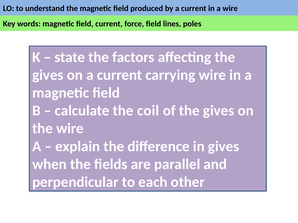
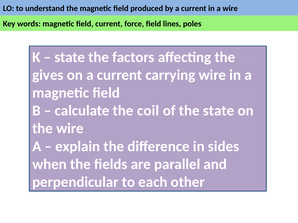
of the gives: gives -> state (219, 111)
in gives: gives -> sides (224, 147)
